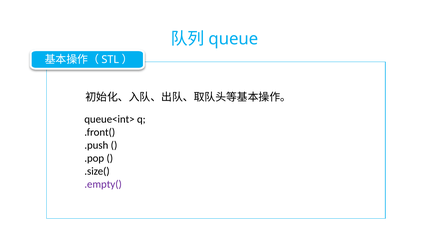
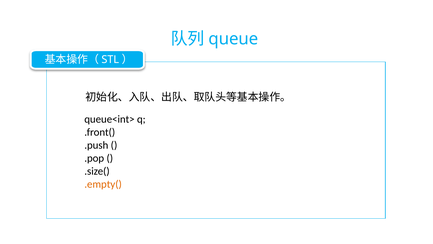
.empty( colour: purple -> orange (103, 184)
